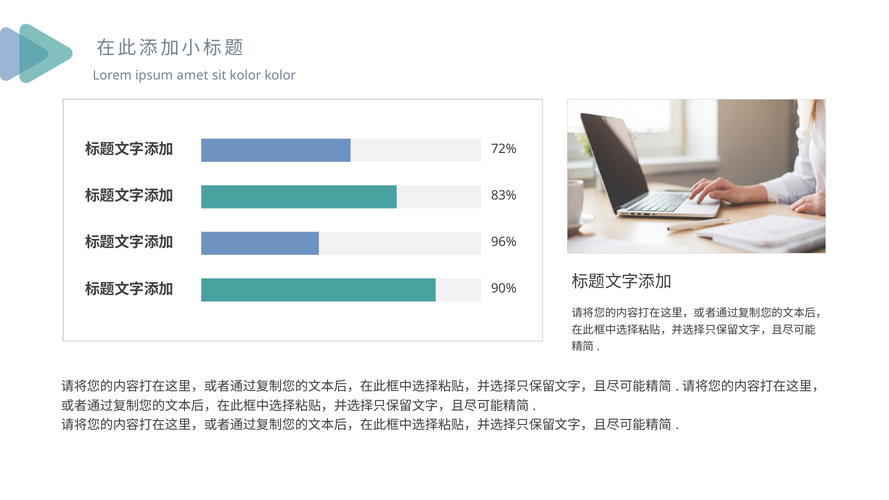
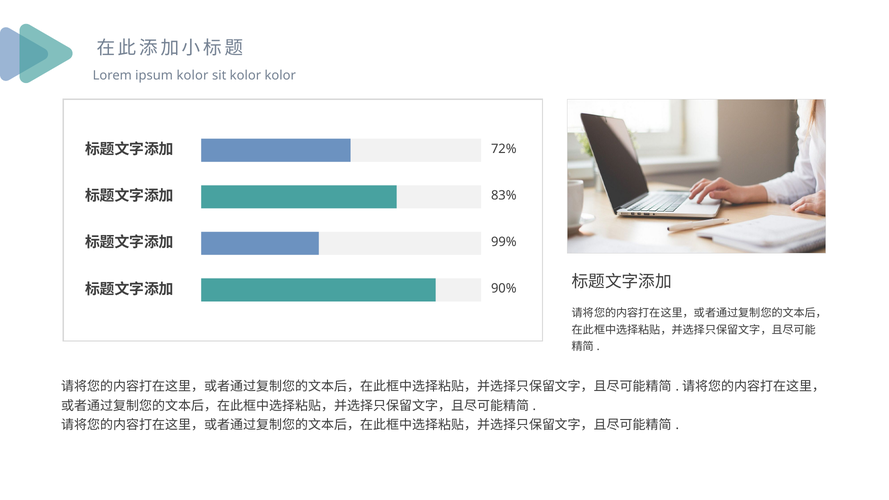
ipsum amet: amet -> kolor (192, 76)
96%: 96% -> 99% (504, 242)
